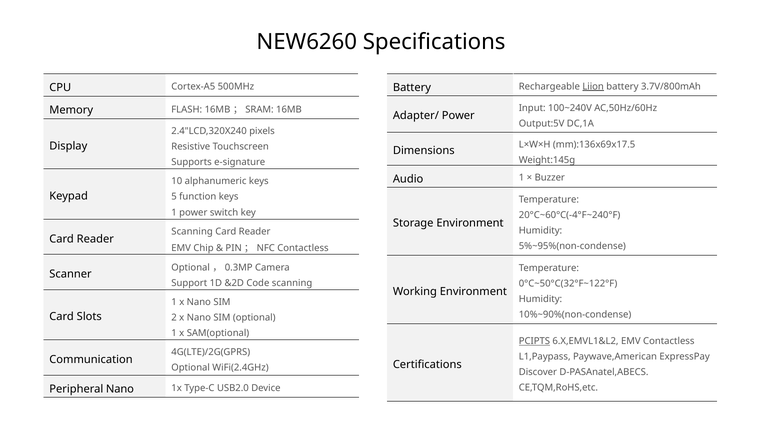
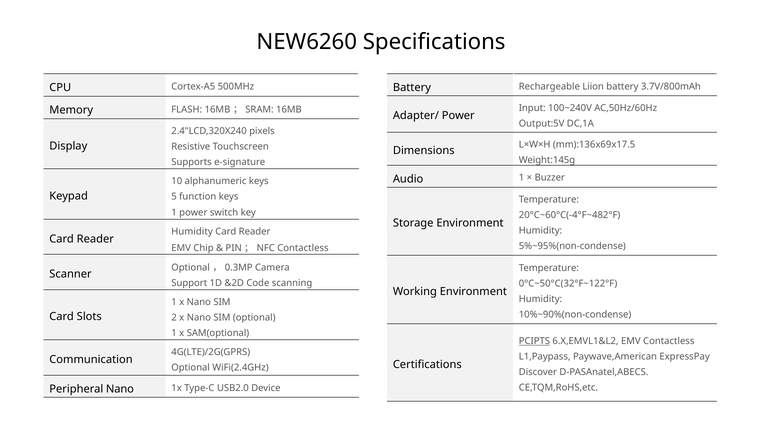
Liion underline: present -> none (593, 86)
20°C~60°C(-4°F~240°F: 20°C~60°C(-4°F~240°F -> 20°C~60°C(-4°F~482°F (570, 215)
Scanning: Scanning -> Humidity (192, 231)
